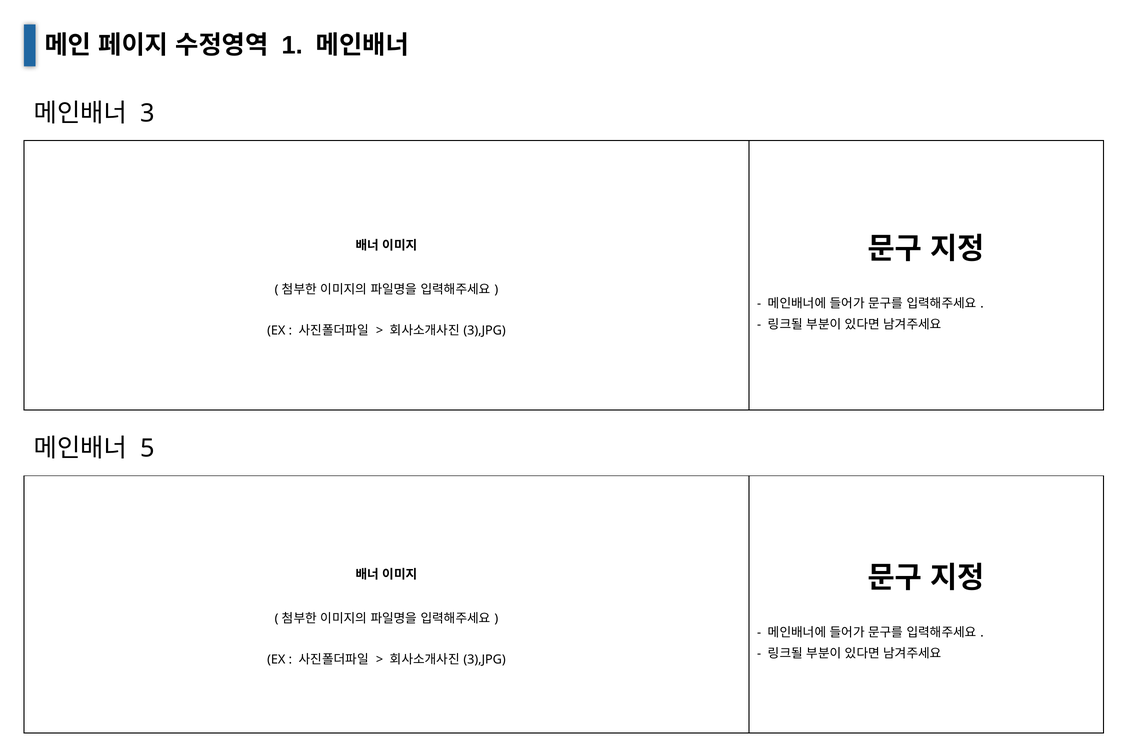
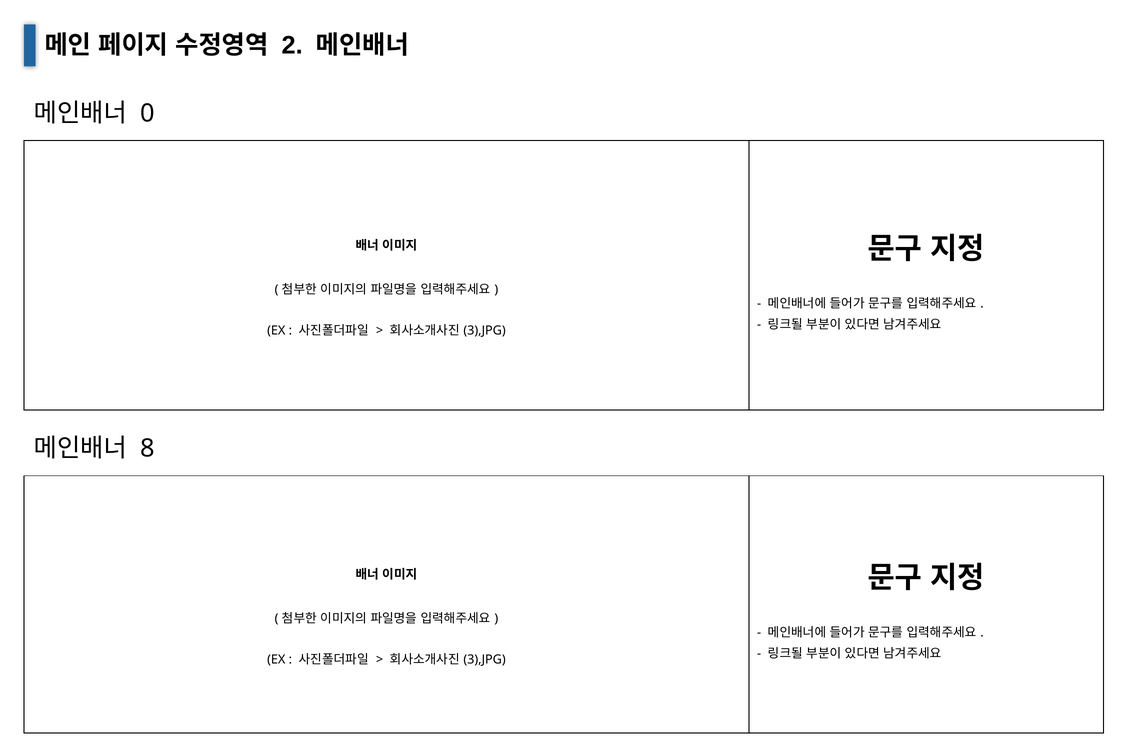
1: 1 -> 2 (292, 45)
3: 3 -> 0 (147, 113)
5: 5 -> 8 (147, 449)
